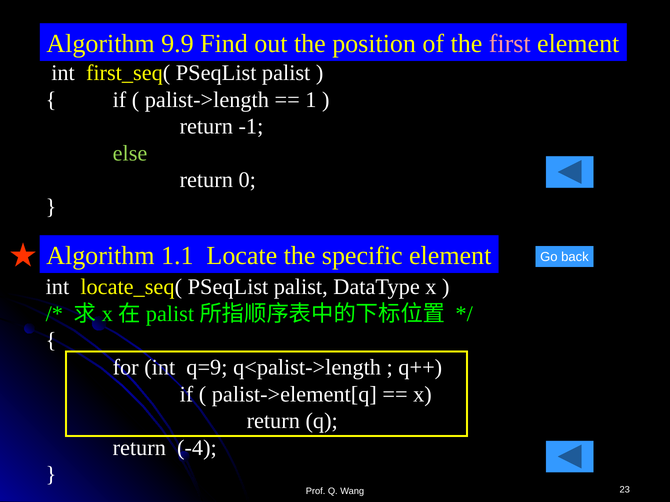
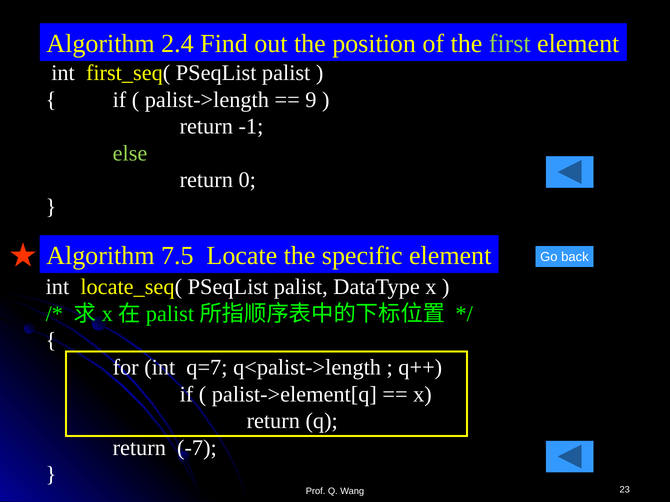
9.9: 9.9 -> 2.4 (177, 44)
first colour: pink -> light green (510, 44)
1: 1 -> 9 (311, 100)
1.1: 1.1 -> 7.5 (177, 256)
q=9: q=9 -> q=7 (207, 368)
-4: -4 -> -7 (197, 448)
